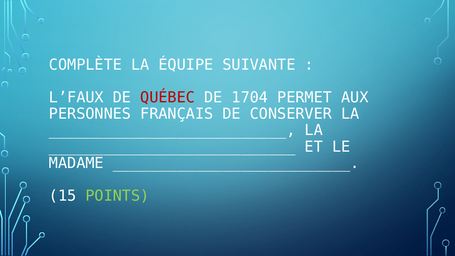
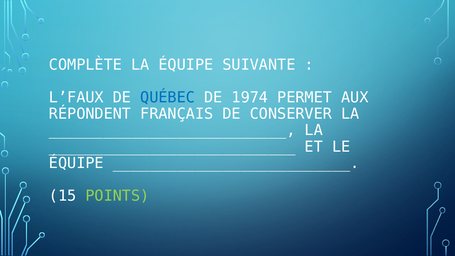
QUÉBEC colour: red -> blue (168, 98)
1704: 1704 -> 1974 (250, 98)
PERSONNES: PERSONNES -> RÉPONDENT (90, 114)
MADAME: MADAME -> ÉQUIPE (76, 163)
